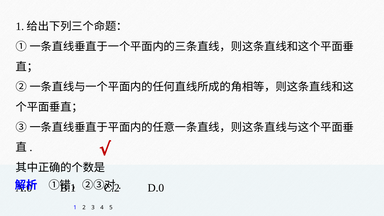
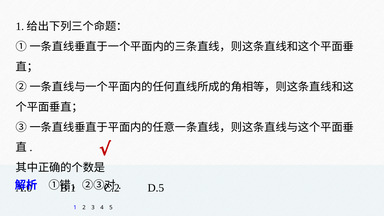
D.0: D.0 -> D.5 (156, 188)
